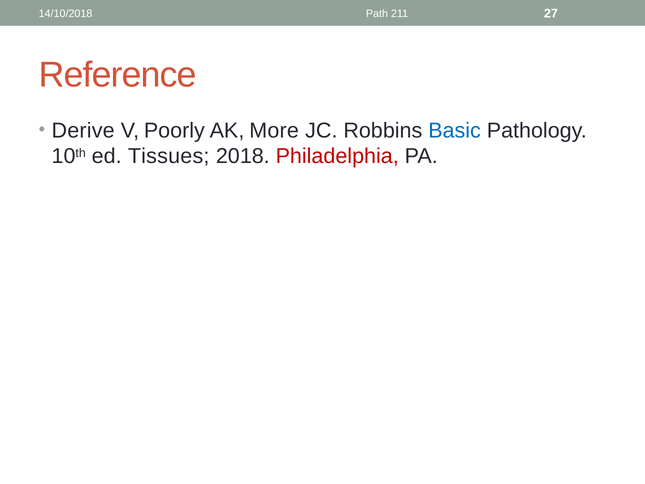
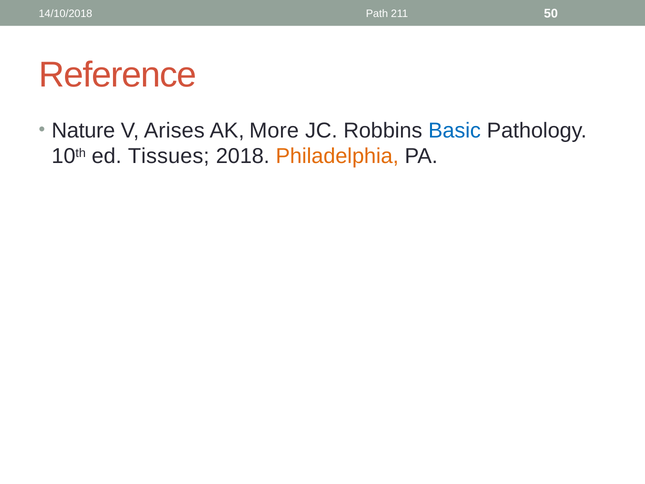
27: 27 -> 50 (551, 14)
Derive: Derive -> Nature (83, 131)
Poorly: Poorly -> Arises (174, 131)
Philadelphia colour: red -> orange (337, 156)
